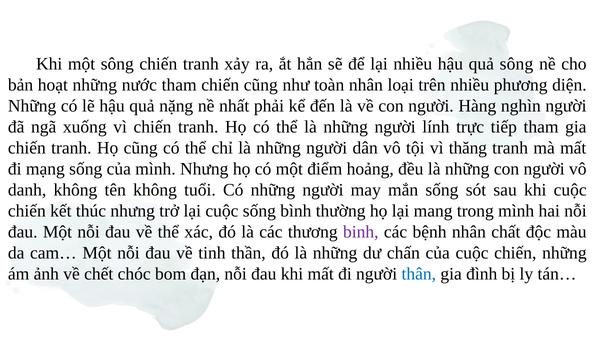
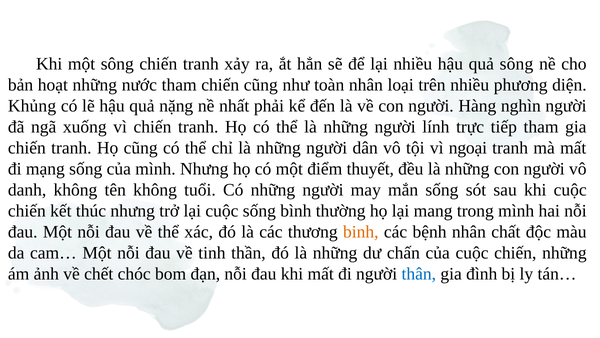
Những: Những -> Khủng (32, 106)
thăng: thăng -> ngoại (468, 148)
hoảng: hoảng -> thuyết (370, 169)
binh colour: purple -> orange (361, 232)
